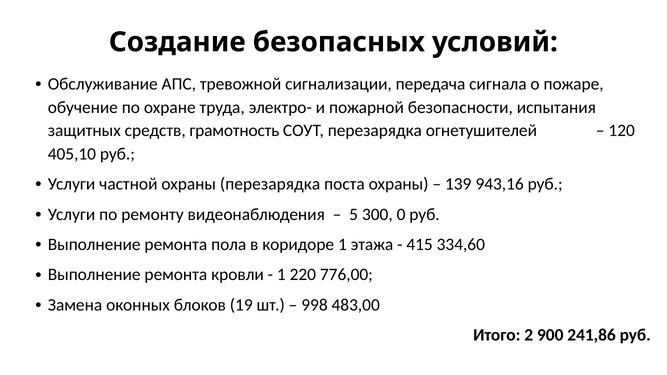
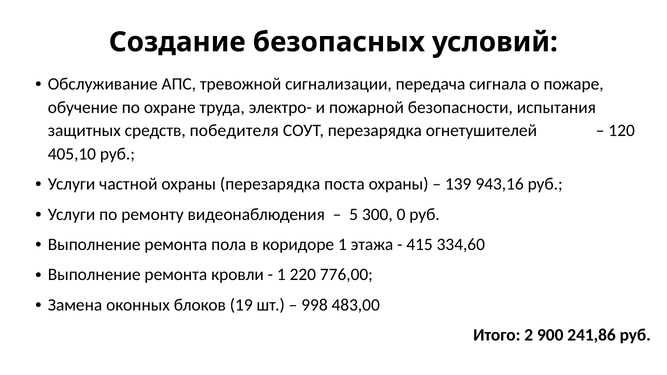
грамотность: грамотность -> победителя (234, 131)
